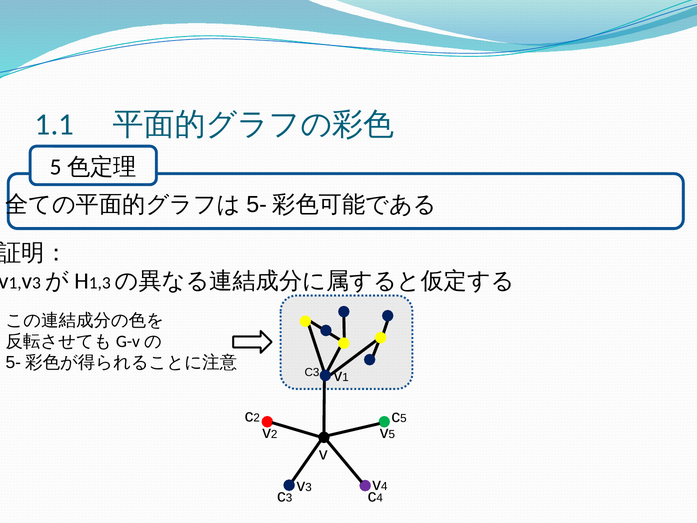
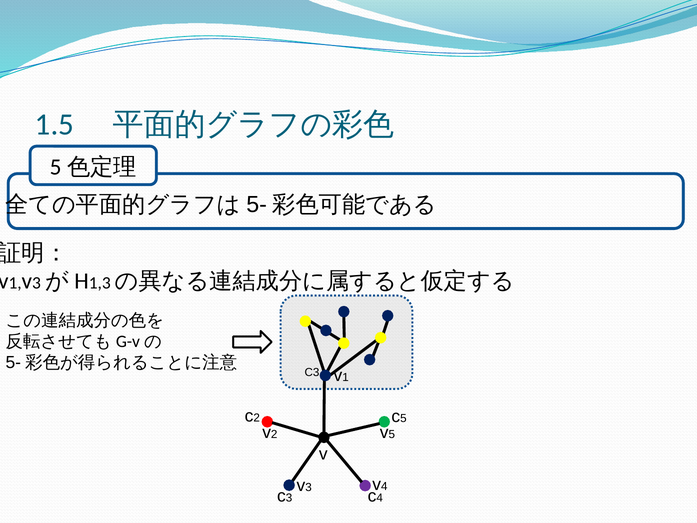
1.1: 1.1 -> 1.5 (54, 124)
